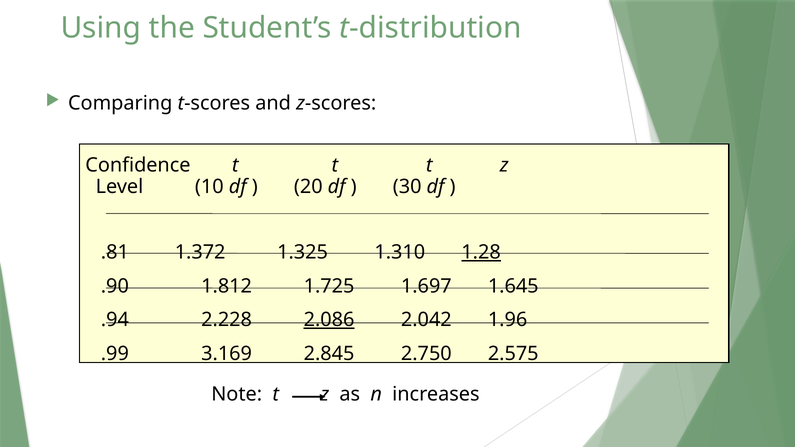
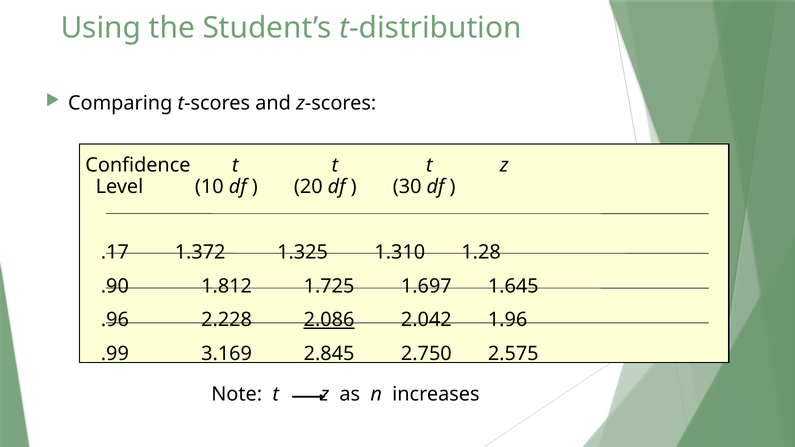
.81: .81 -> .17 (115, 252)
1.28 underline: present -> none (481, 252)
.94: .94 -> .96 (115, 320)
